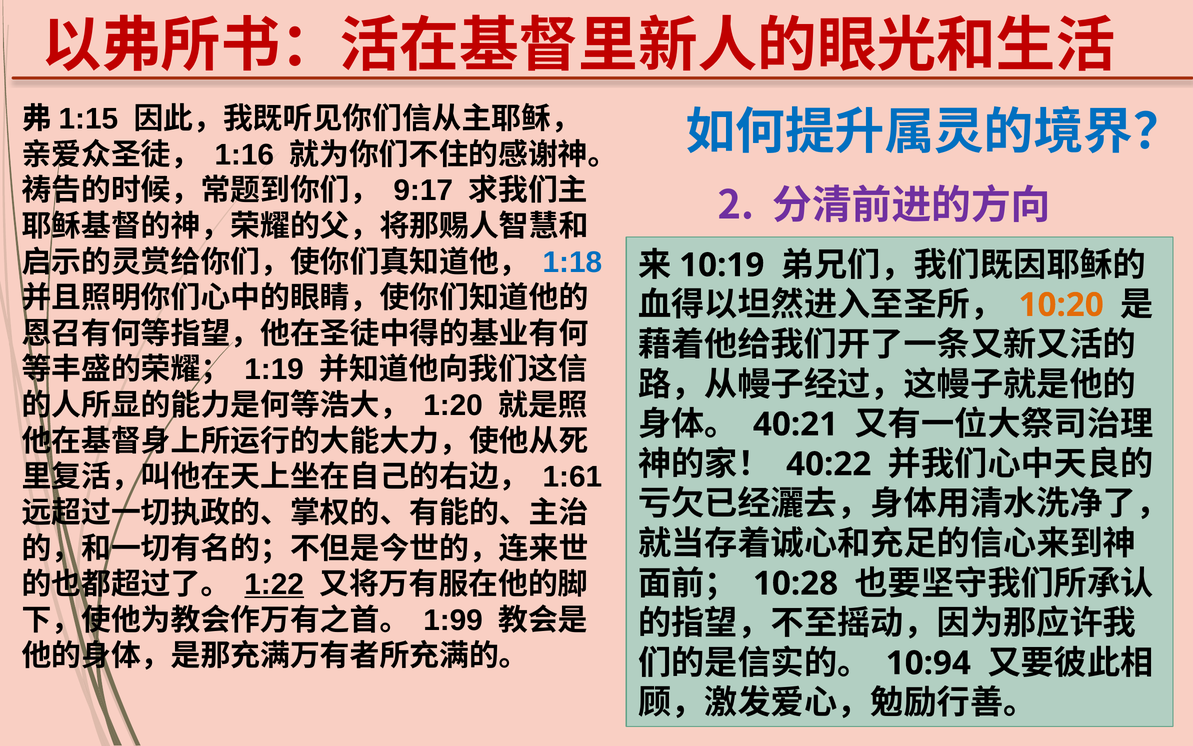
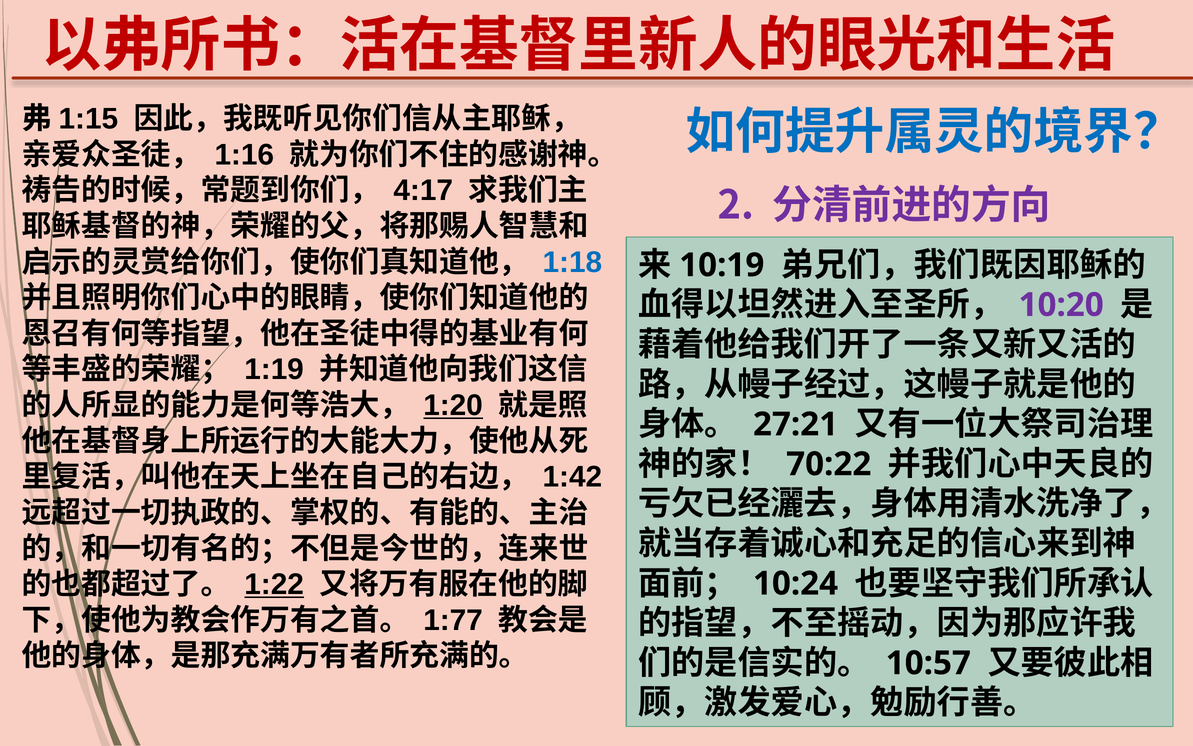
9:17: 9:17 -> 4:17 (423, 190)
10:20 colour: orange -> purple (1061, 305)
1:20 underline: none -> present (453, 405)
40:21: 40:21 -> 27:21 (796, 424)
40:22: 40:22 -> 70:22 (829, 464)
1:61: 1:61 -> 1:42 (572, 477)
10:28: 10:28 -> 10:24 (796, 583)
1:99: 1:99 -> 1:77 (453, 620)
10:94: 10:94 -> 10:57 (928, 663)
